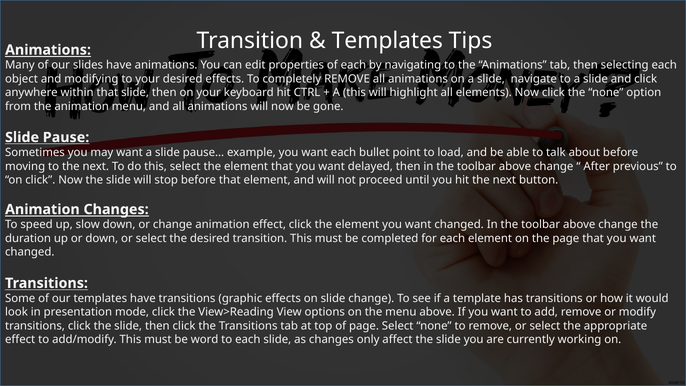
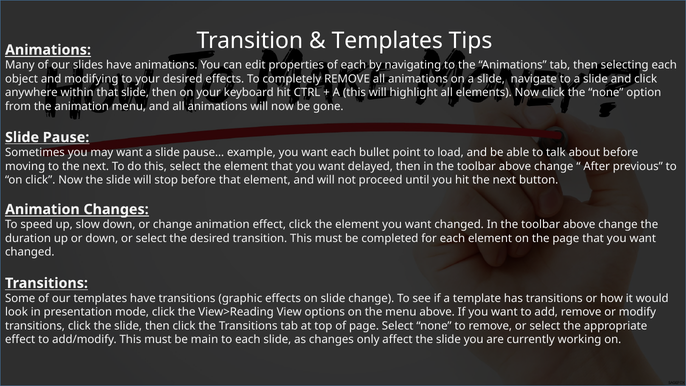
word: word -> main (205, 339)
